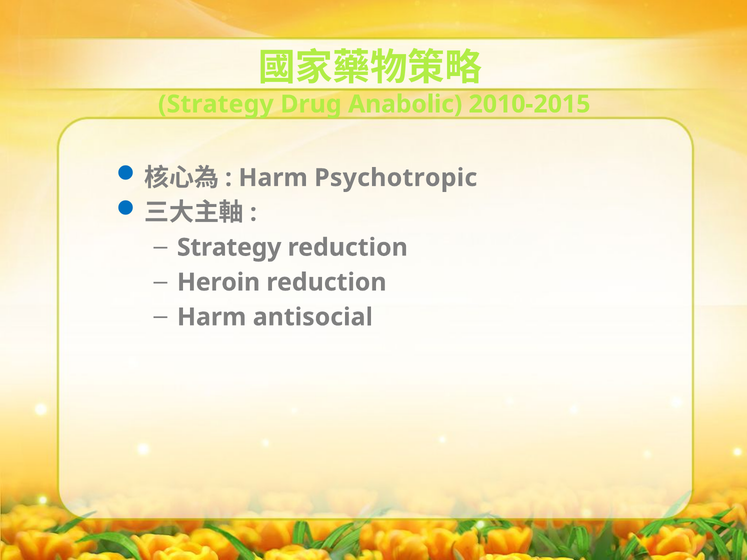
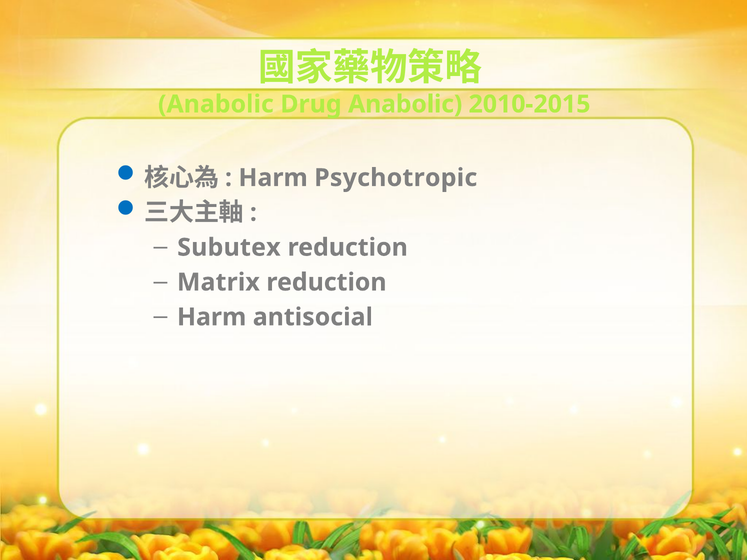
Strategy: Strategy -> Anabolic (216, 104)
Strategy: Strategy -> Subutex (229, 248)
Heroin: Heroin -> Matrix (218, 282)
